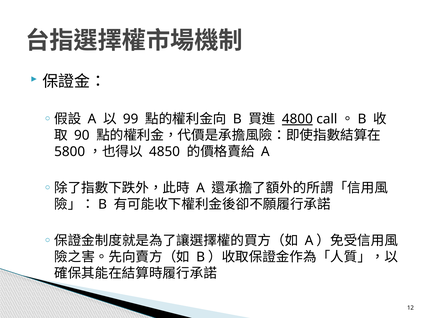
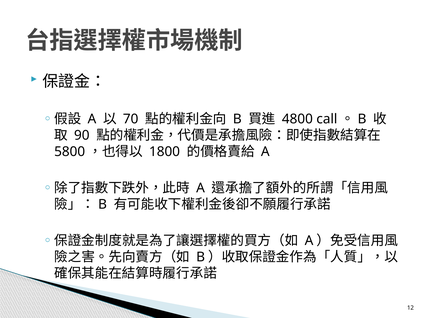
99: 99 -> 70 (131, 119)
4800 underline: present -> none (297, 119)
4850: 4850 -> 1800 (165, 152)
